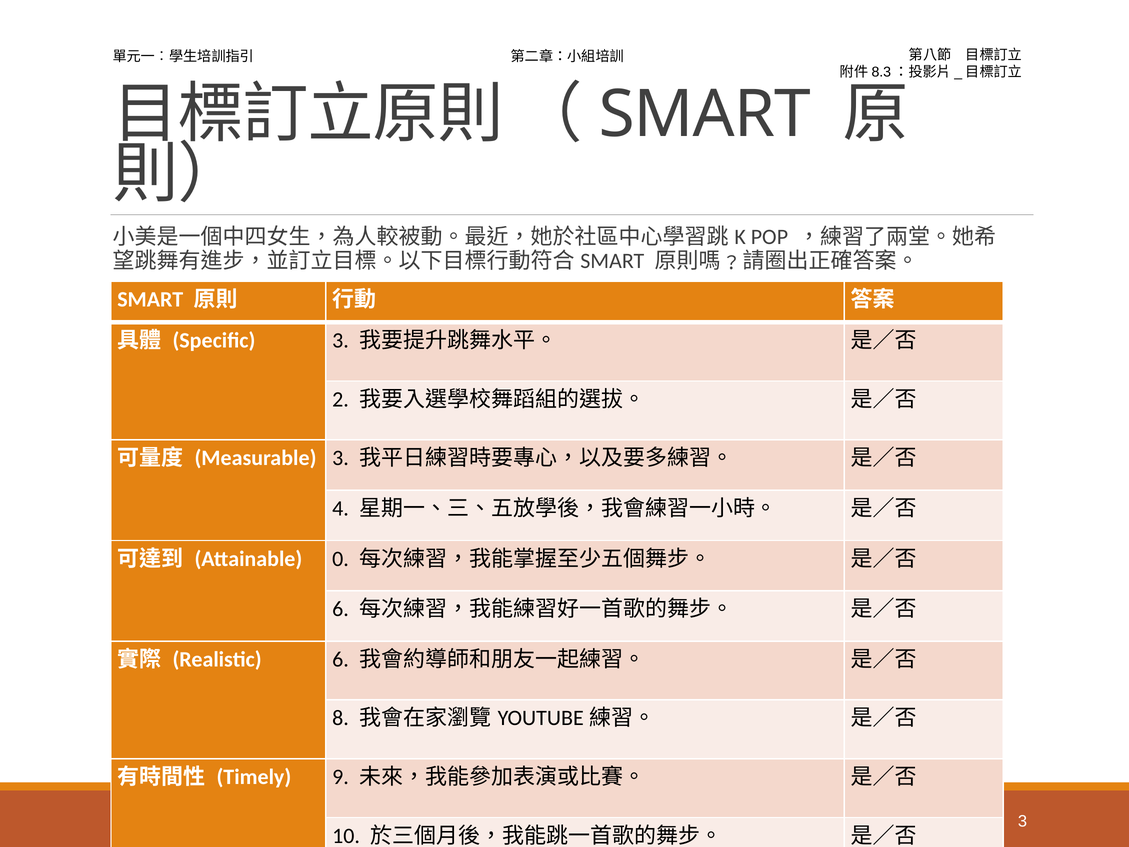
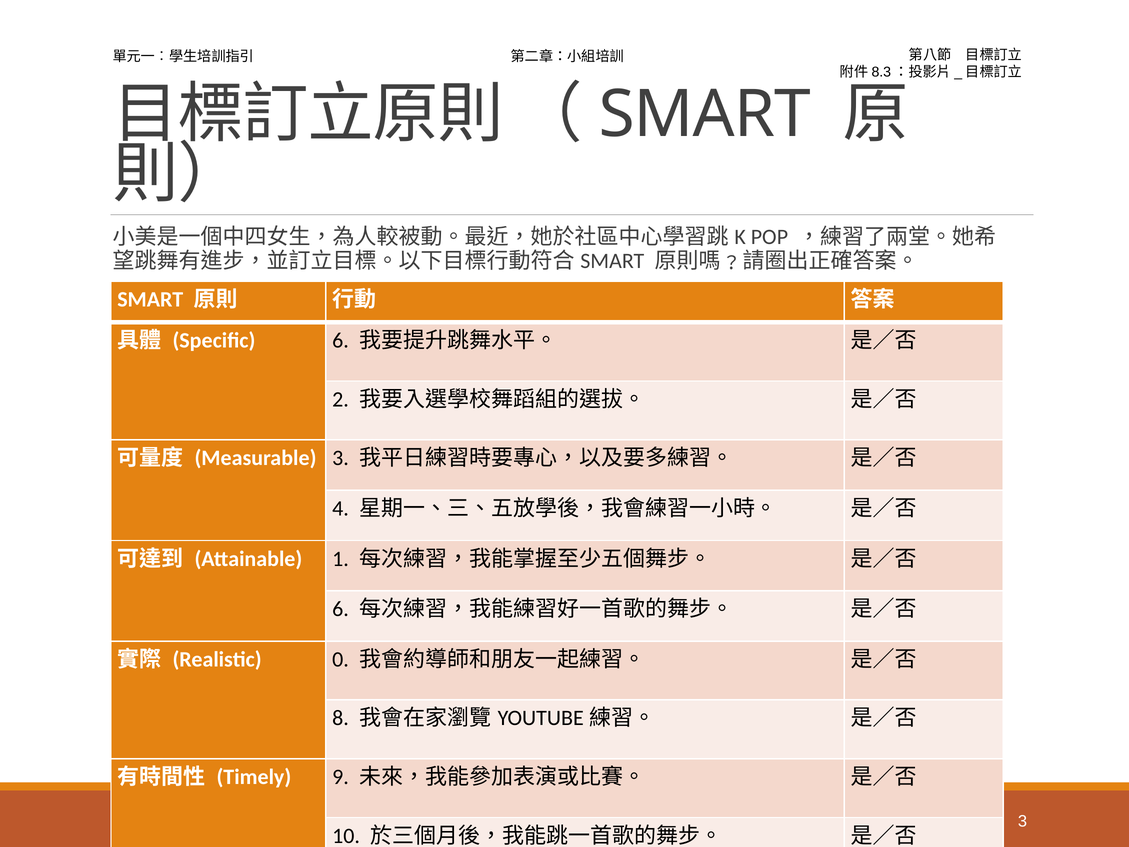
Specific 3: 3 -> 6 (340, 340)
0: 0 -> 1 (340, 559)
Realistic 6: 6 -> 0 (340, 659)
